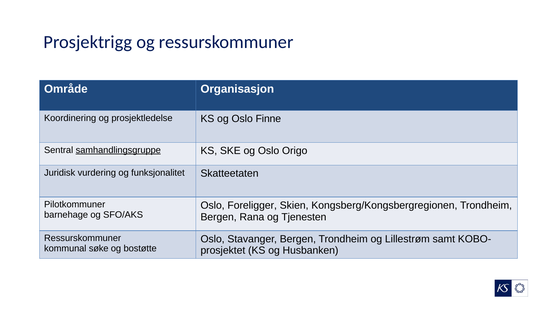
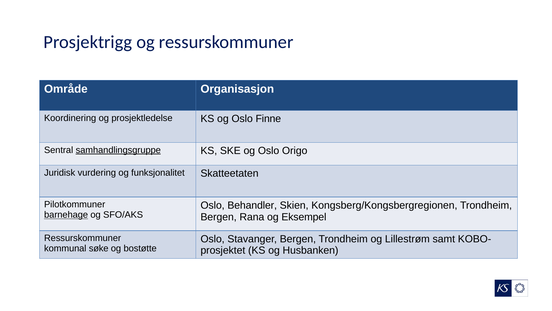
Foreligger: Foreligger -> Behandler (252, 205)
barnehage underline: none -> present (66, 214)
Tjenesten: Tjenesten -> Eksempel (304, 217)
